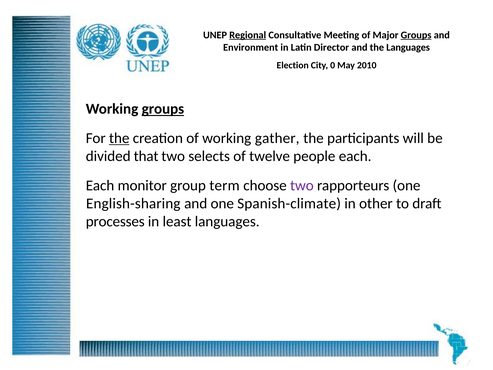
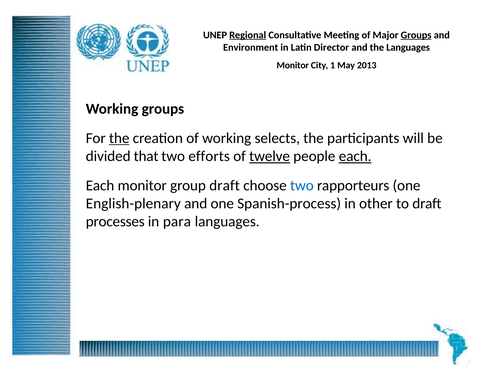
Election: Election -> Monitor (293, 65)
0: 0 -> 1 (333, 65)
2010: 2010 -> 2013 (367, 65)
groups underline: present -> none (163, 109)
gather: gather -> selects (277, 138)
selects: selects -> efforts (209, 156)
twelve underline: none -> present (270, 156)
each underline: none -> present (355, 156)
group term: term -> draft (225, 185)
two colour: purple -> blue (302, 185)
English-sharing: English-sharing -> English-plenary (133, 203)
Spanish-climate: Spanish-climate -> Spanish-process (289, 203)
least: least -> para (177, 222)
